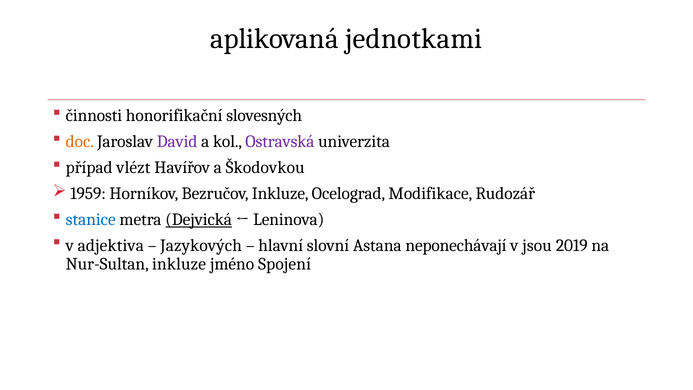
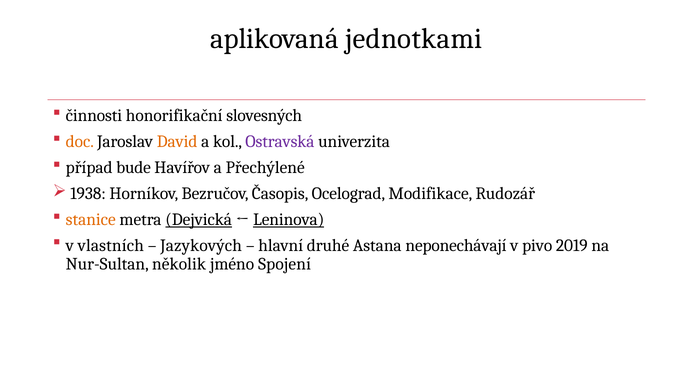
David colour: purple -> orange (177, 142)
vlézt: vlézt -> bude (134, 167)
Škodovkou: Škodovkou -> Přechýlené (265, 167)
1959: 1959 -> 1938 (88, 193)
Bezručov Inkluze: Inkluze -> Časopis (280, 193)
stanice colour: blue -> orange (91, 219)
Leninova underline: none -> present (289, 219)
adjektiva: adjektiva -> vlastních (111, 245)
slovní: slovní -> druhé (328, 245)
jsou: jsou -> pivo (537, 245)
Nur-Sultan inkluze: inkluze -> několik (179, 264)
